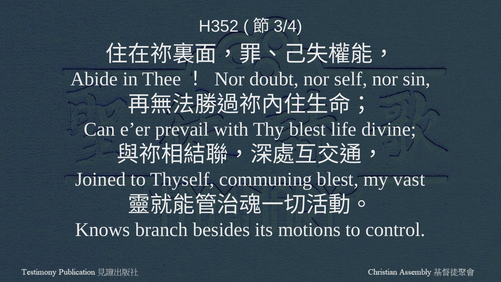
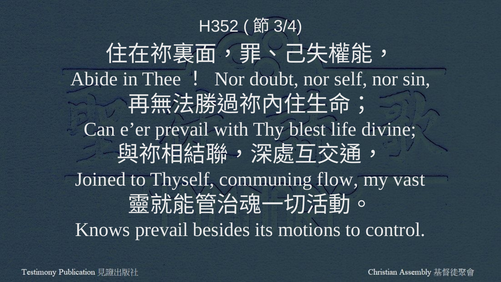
communing blest: blest -> flow (338, 179)
Knows branch: branch -> prevail (162, 229)
